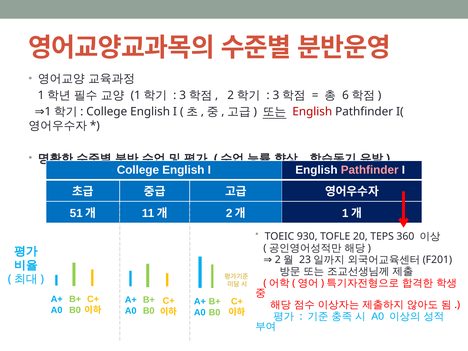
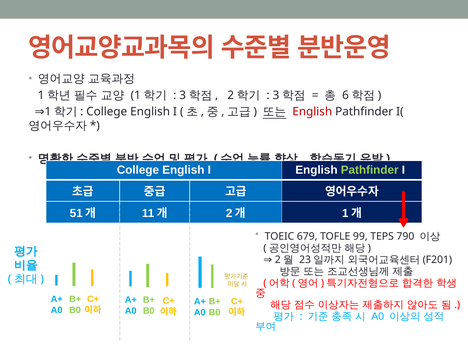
Pathfinder colour: pink -> light green (370, 170)
930: 930 -> 679 (307, 237)
20: 20 -> 99 (360, 237)
360: 360 -> 790 (405, 237)
